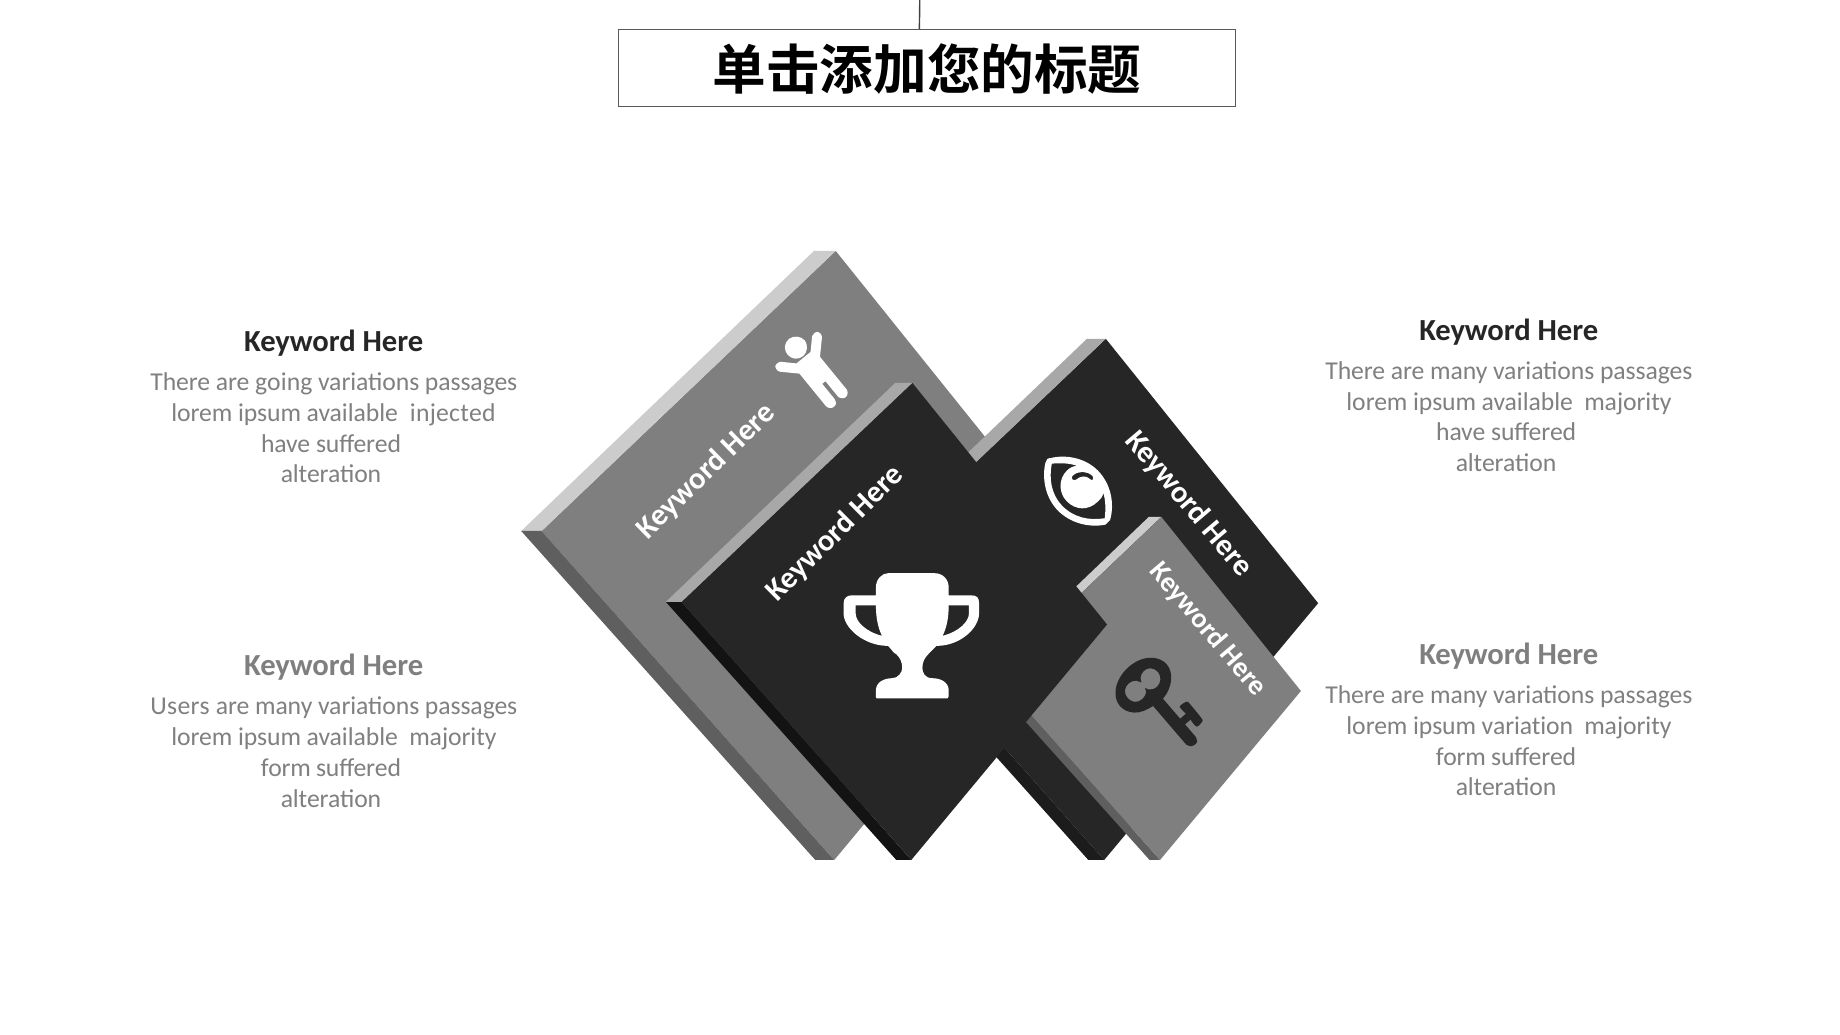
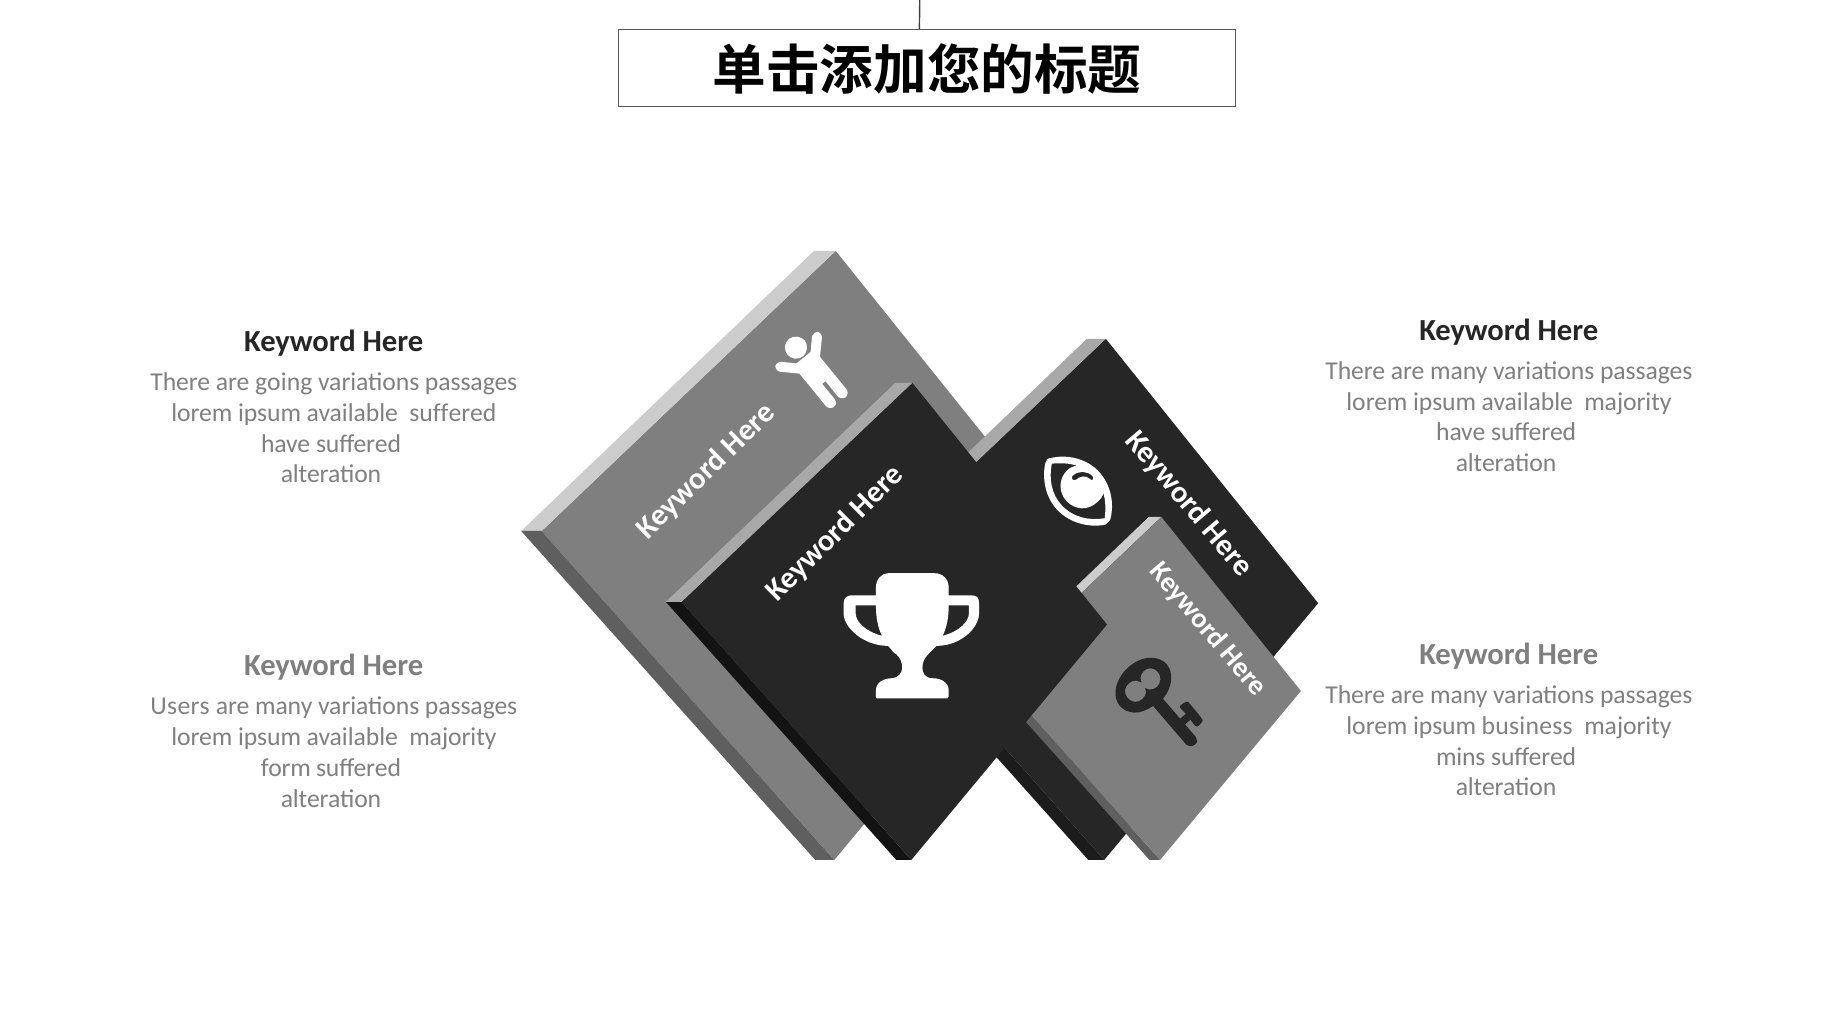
available injected: injected -> suffered (453, 413)
variation: variation -> business (1527, 726)
form: form -> mins (1461, 756)
